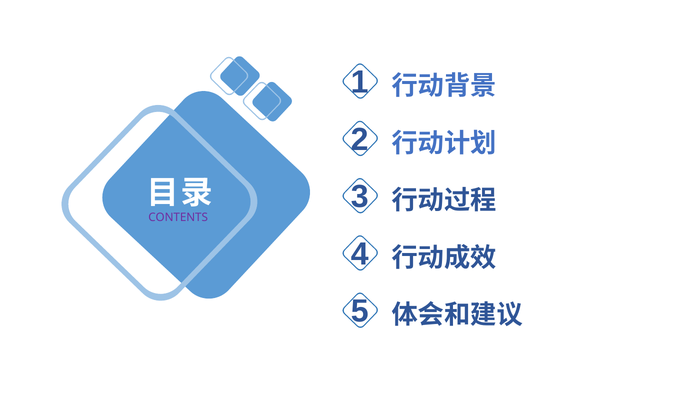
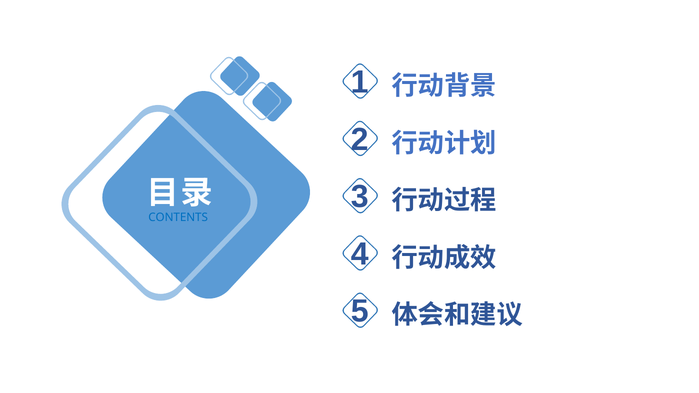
CONTENTS colour: purple -> blue (178, 218)
